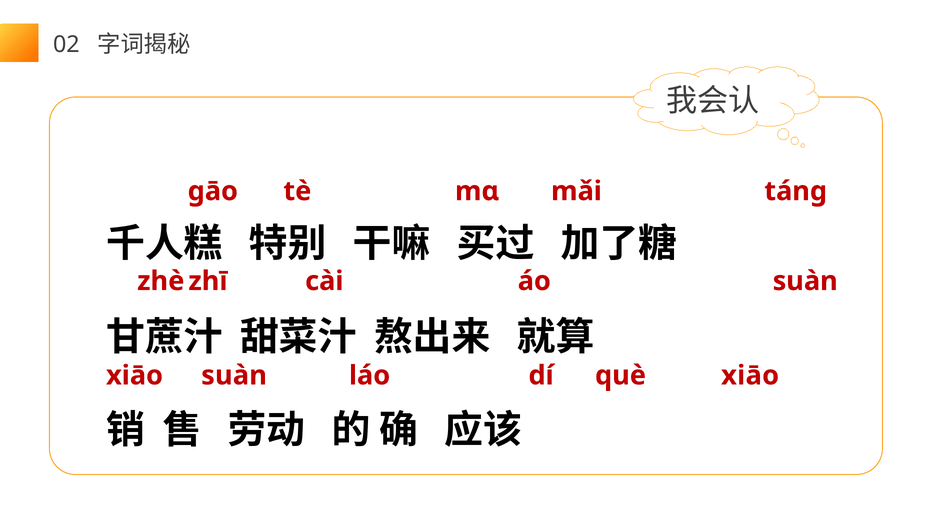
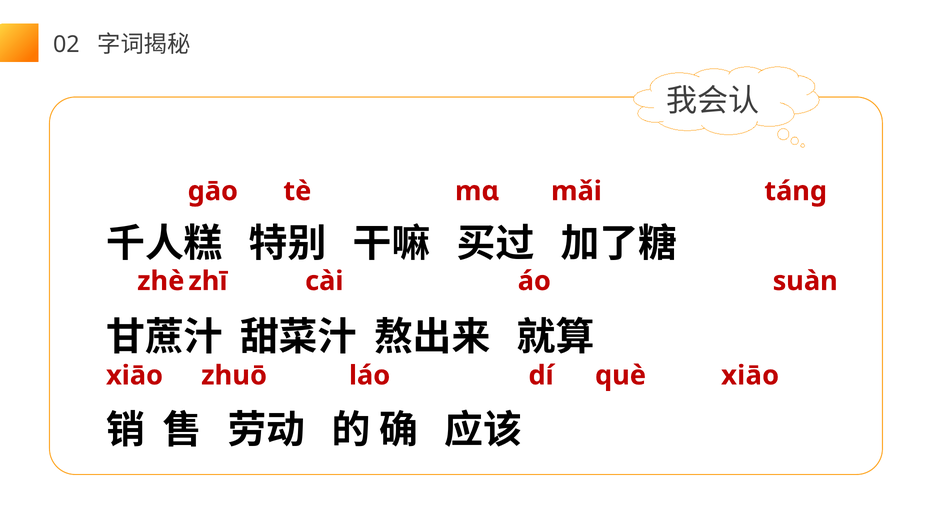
xiāo suàn: suàn -> zhuō (234, 376)
